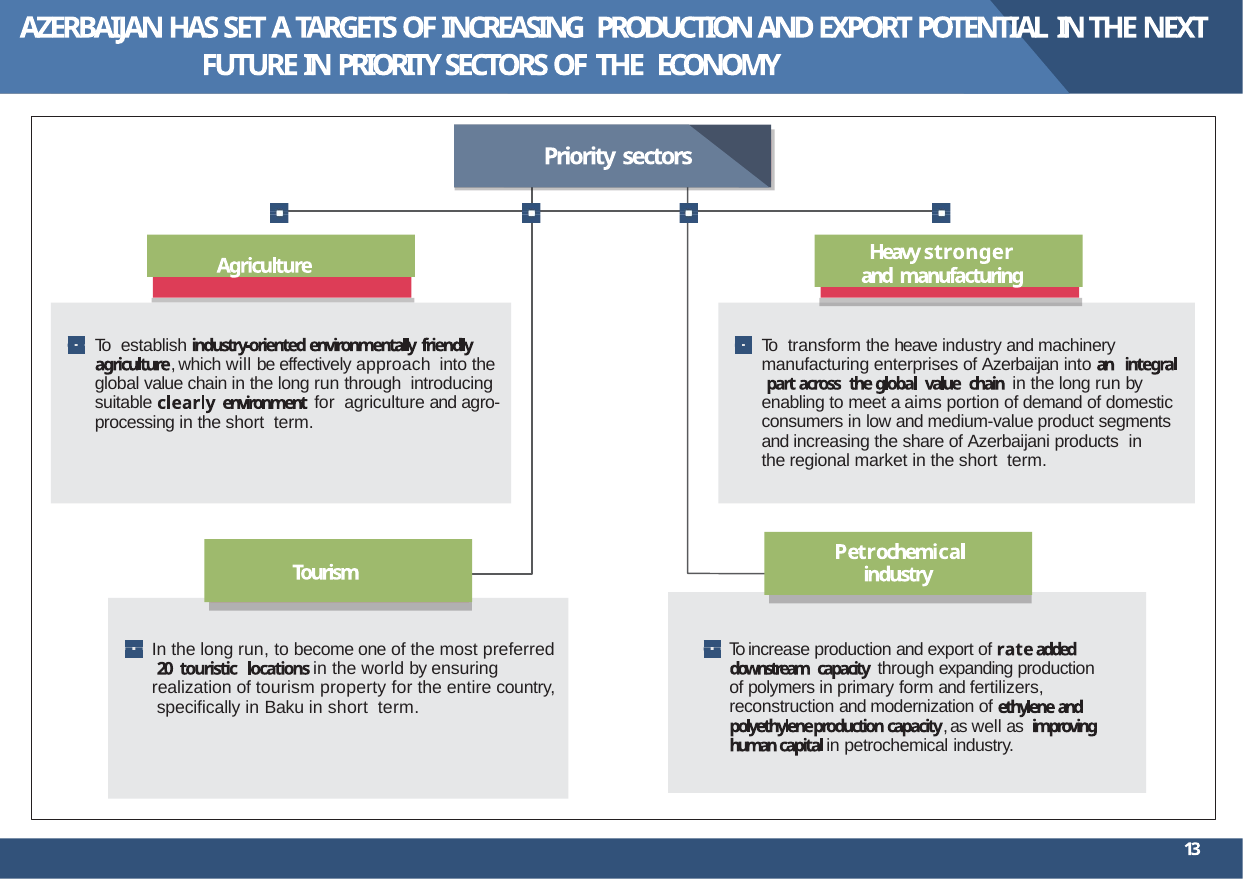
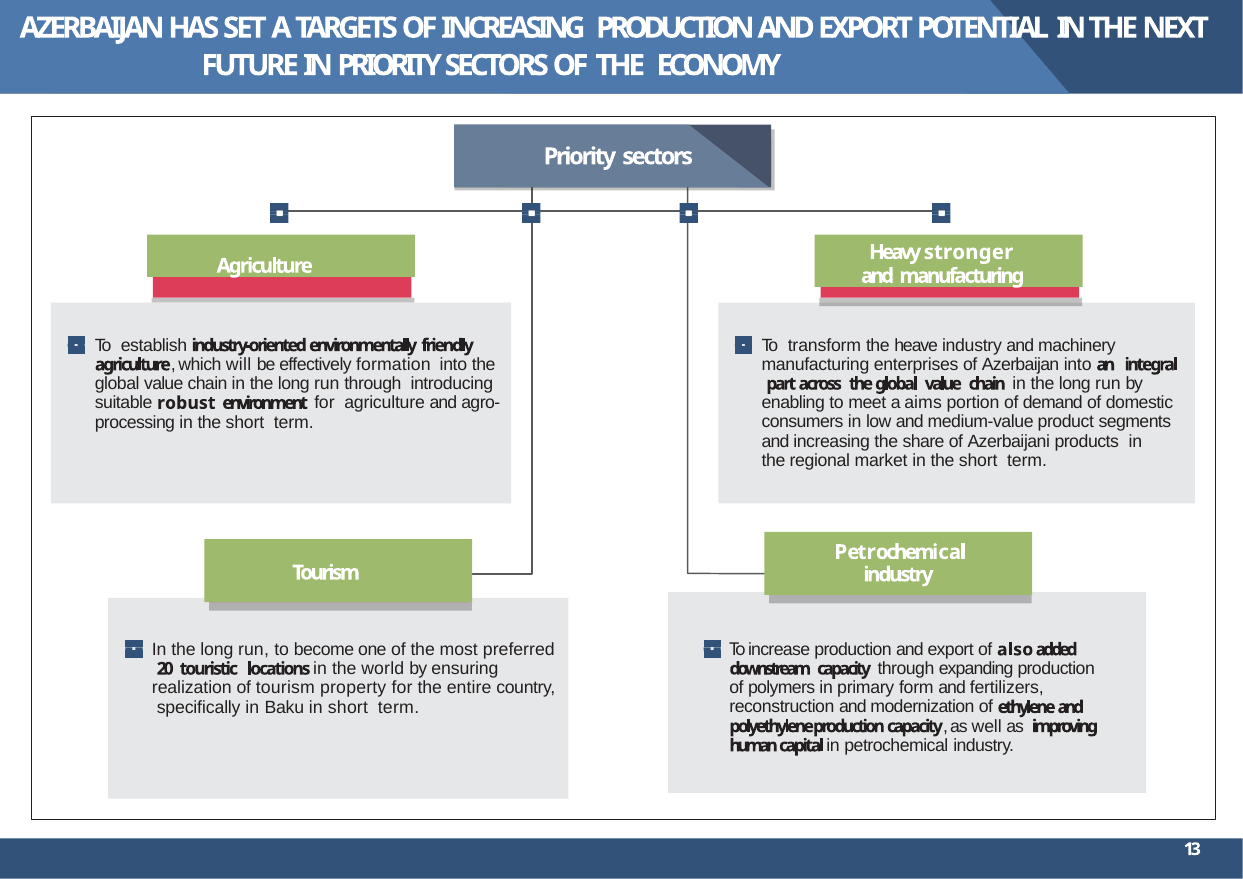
approach: approach -> formation (393, 365)
clearly: clearly -> robust (186, 403)
rate: rate -> also (1015, 650)
